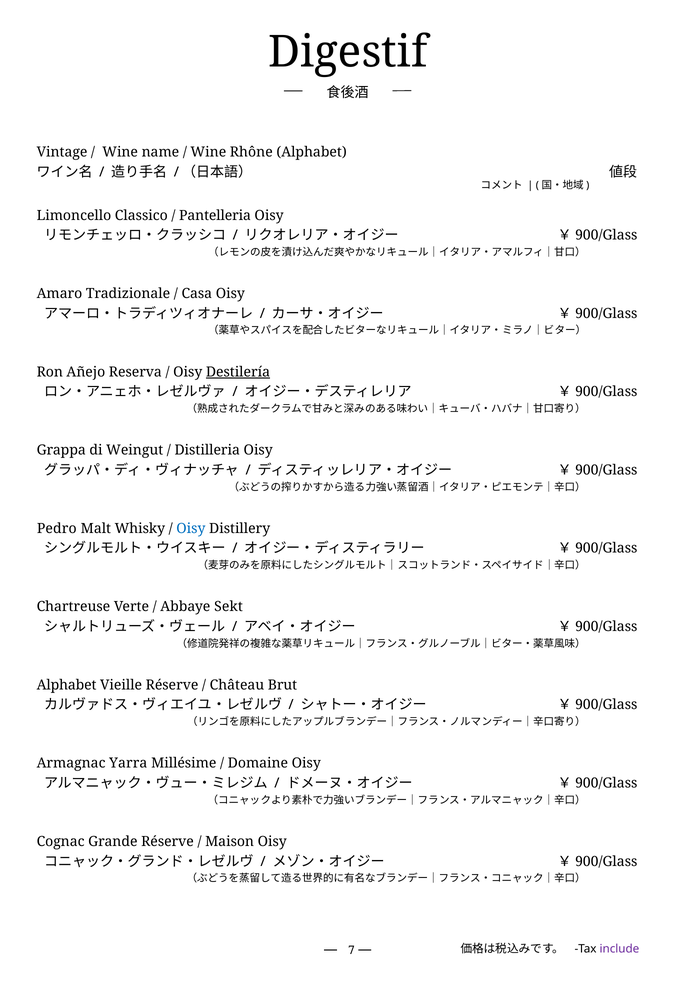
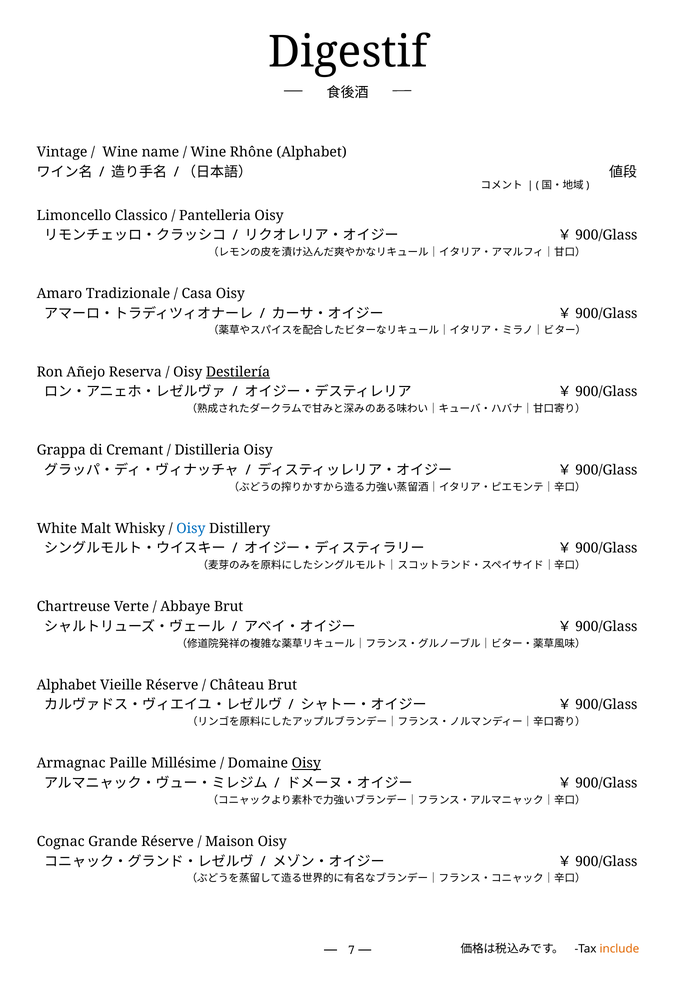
Weingut: Weingut -> Cremant (135, 450)
Pedro: Pedro -> White (57, 528)
Abbaye Sekt: Sekt -> Brut (229, 607)
Yarra: Yarra -> Paille (128, 763)
Oisy underline: none -> present (306, 763)
include colour: purple -> orange (619, 948)
